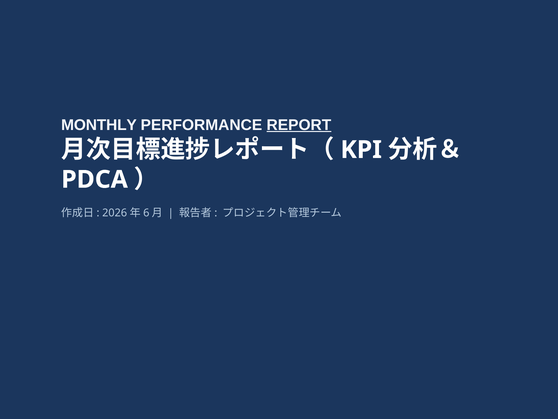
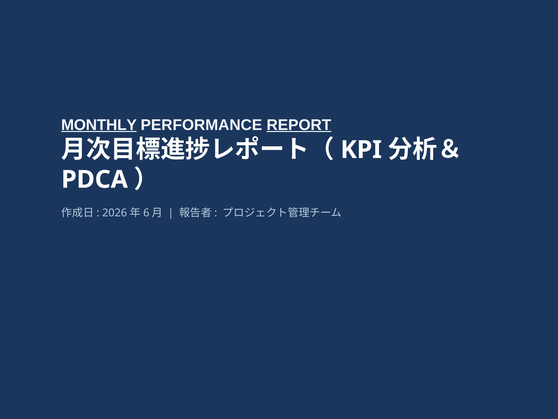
MONTHLY underline: none -> present (99, 125)
